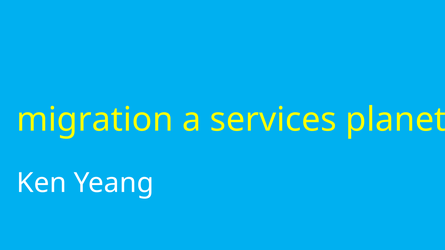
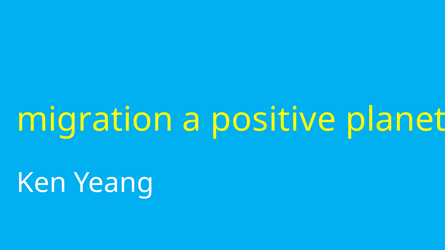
services: services -> positive (273, 120)
